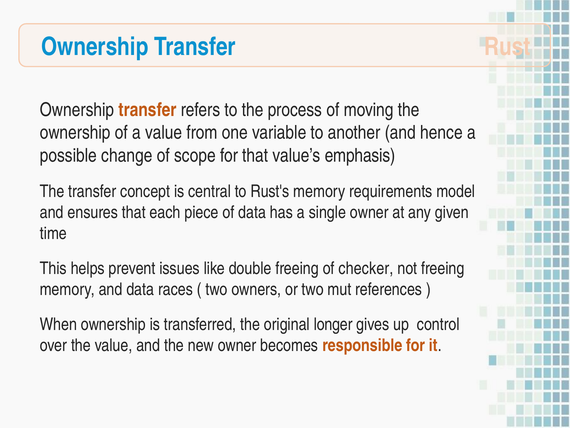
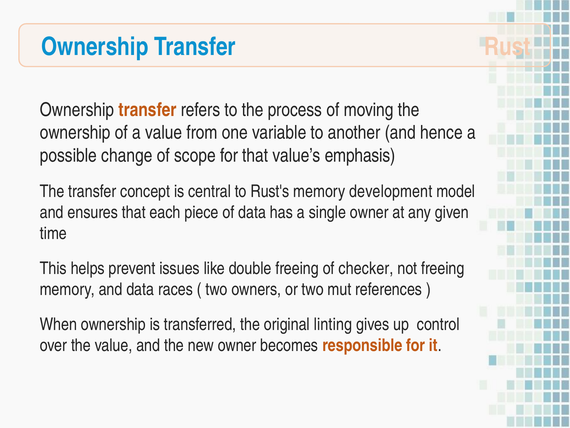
requirements: requirements -> development (391, 191)
longer: longer -> linting (333, 324)
